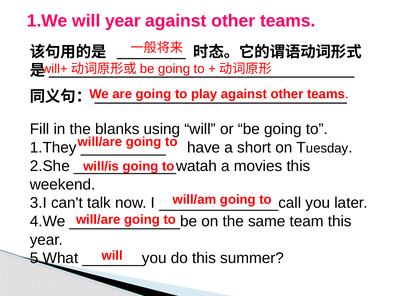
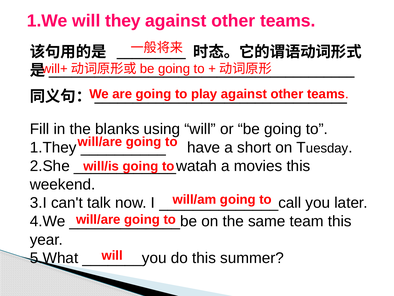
will year: year -> they (123, 21)
